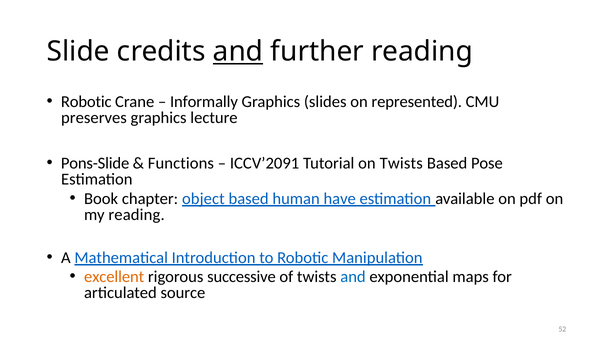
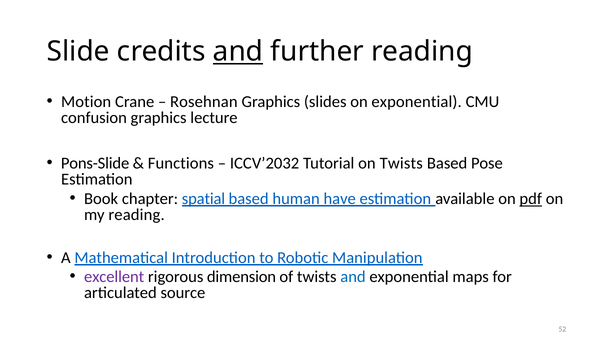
Robotic: Robotic -> Motion (86, 102)
Informally: Informally -> Rosehnan (204, 102)
on represented: represented -> exponential (417, 102)
preserves: preserves -> confusion (94, 118)
ICCV’2091: ICCV’2091 -> ICCV’2032 (265, 163)
object: object -> spatial (203, 199)
pdf underline: none -> present (531, 199)
excellent colour: orange -> purple (114, 277)
successive: successive -> dimension (241, 277)
